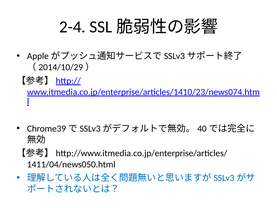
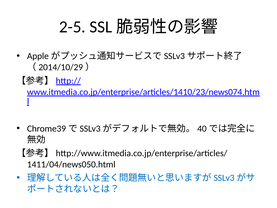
2-4: 2-4 -> 2-5 (72, 27)
